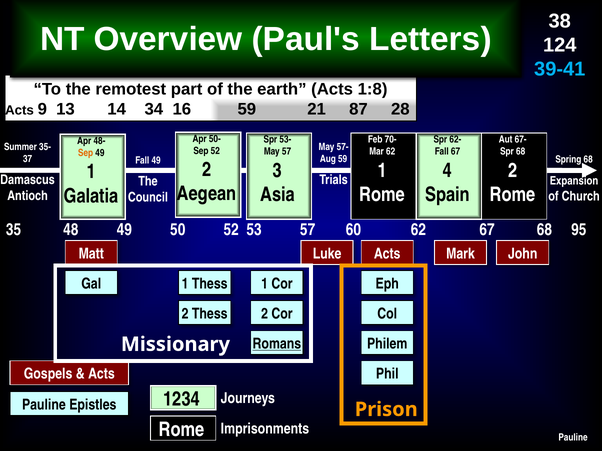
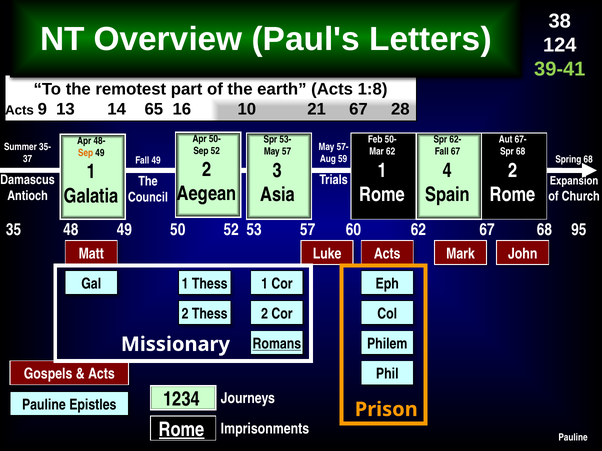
39-41 colour: light blue -> light green (560, 69)
34: 34 -> 65 (154, 109)
16 59: 59 -> 10 (247, 109)
21 87: 87 -> 67 (358, 109)
Feb 70-: 70- -> 50- (391, 140)
Rome underline: none -> present (182, 430)
